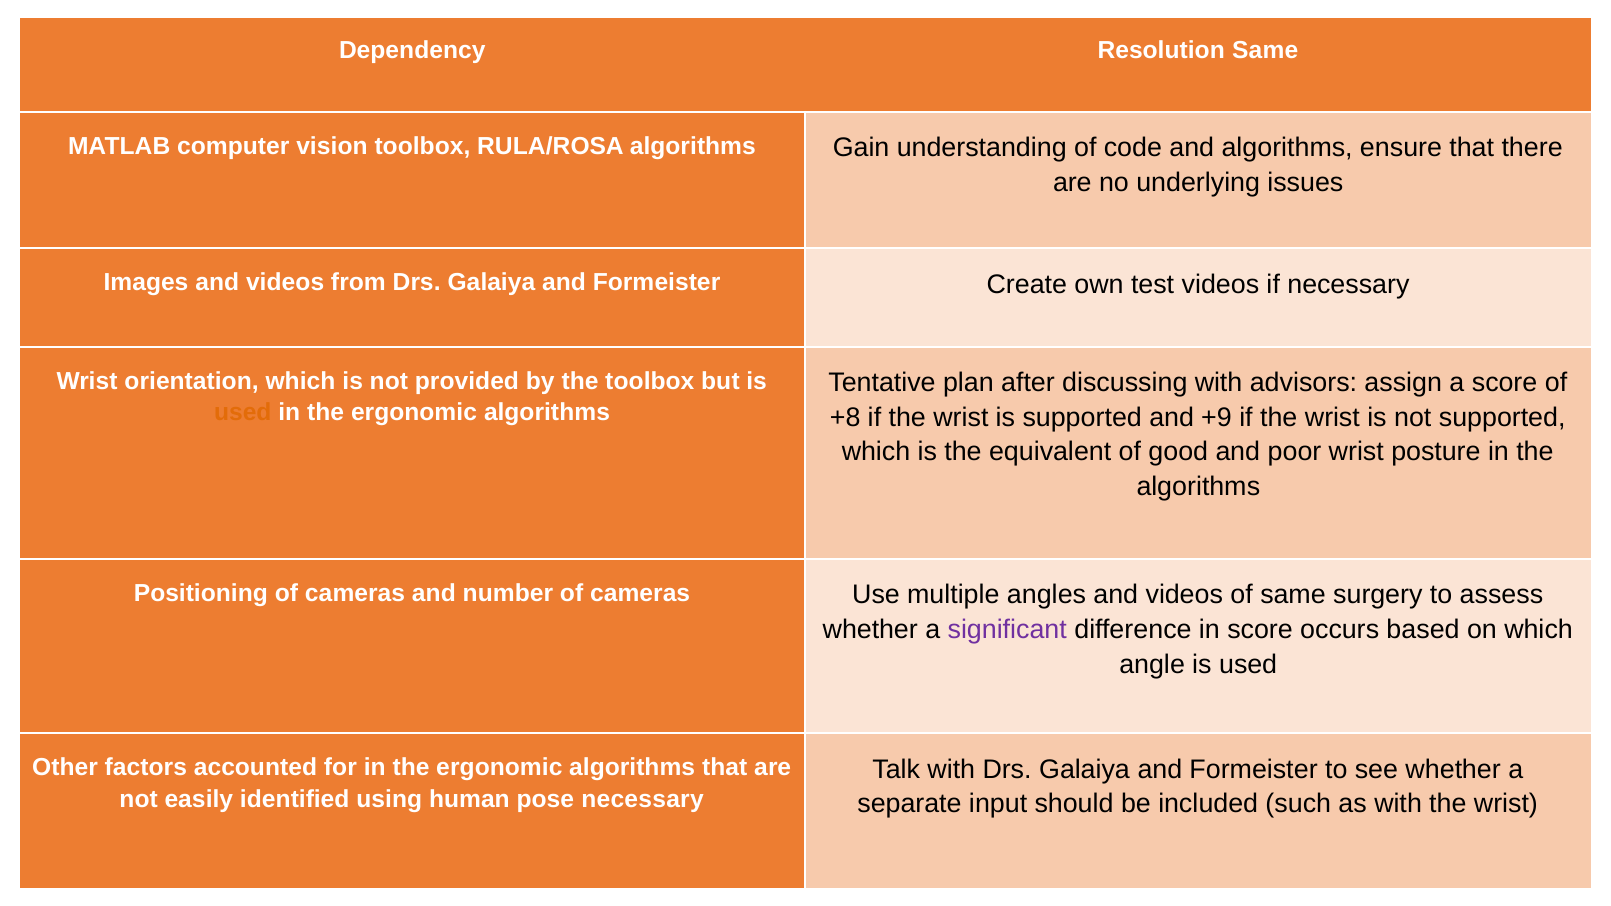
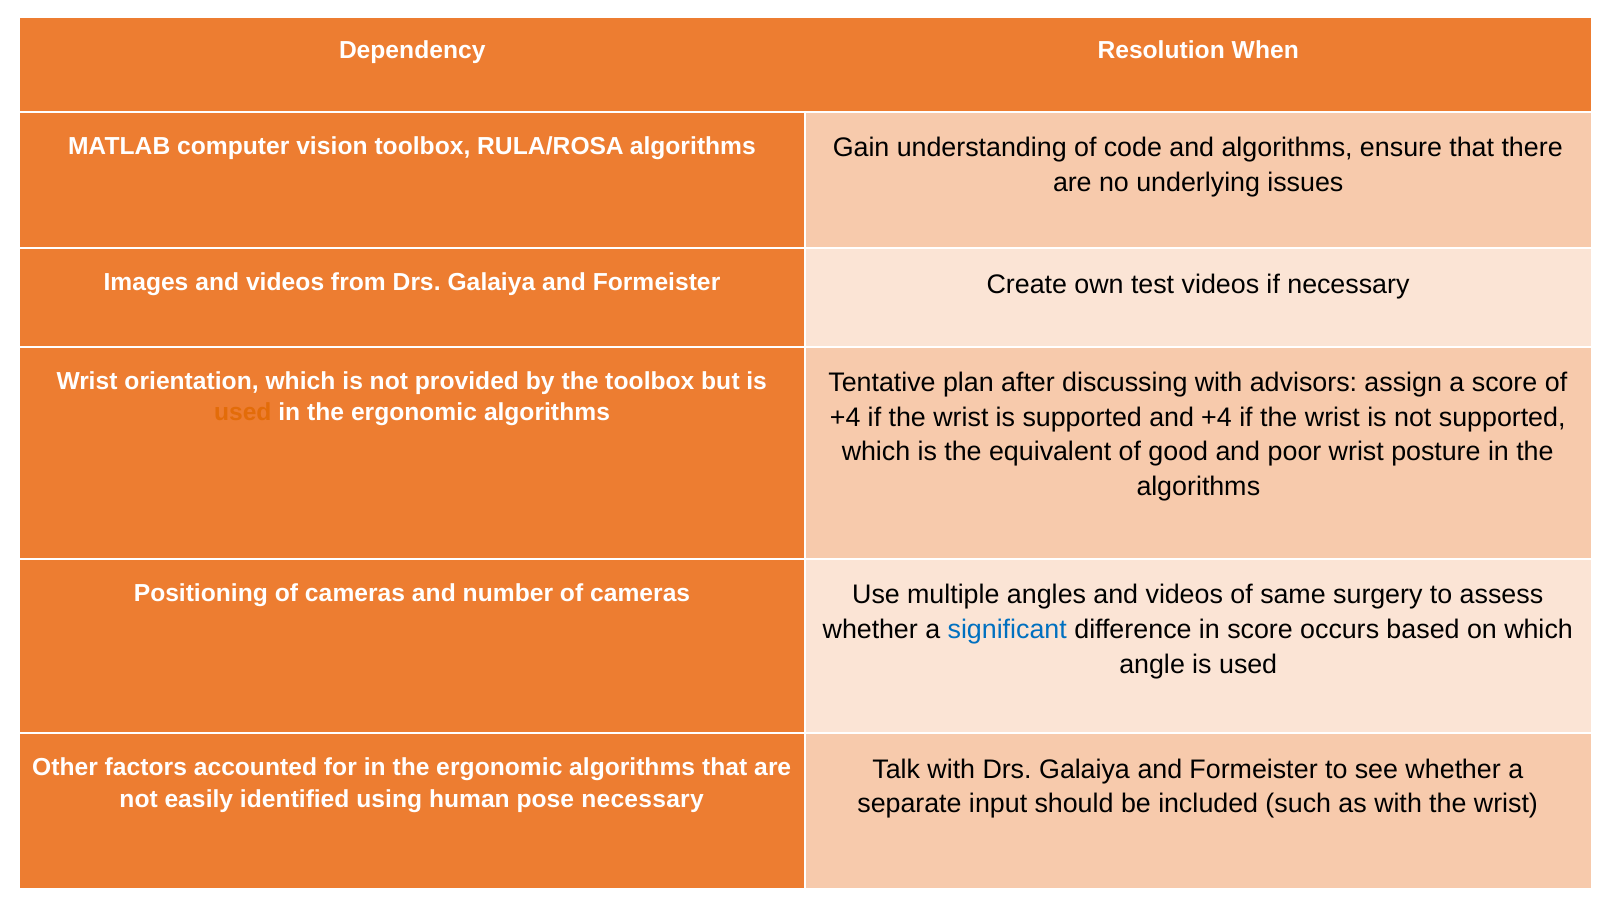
Resolution Same: Same -> When (1265, 51)
+8: +8 -> +4 (845, 417)
and +9: +9 -> +4 (1217, 417)
significant colour: purple -> blue (1007, 630)
